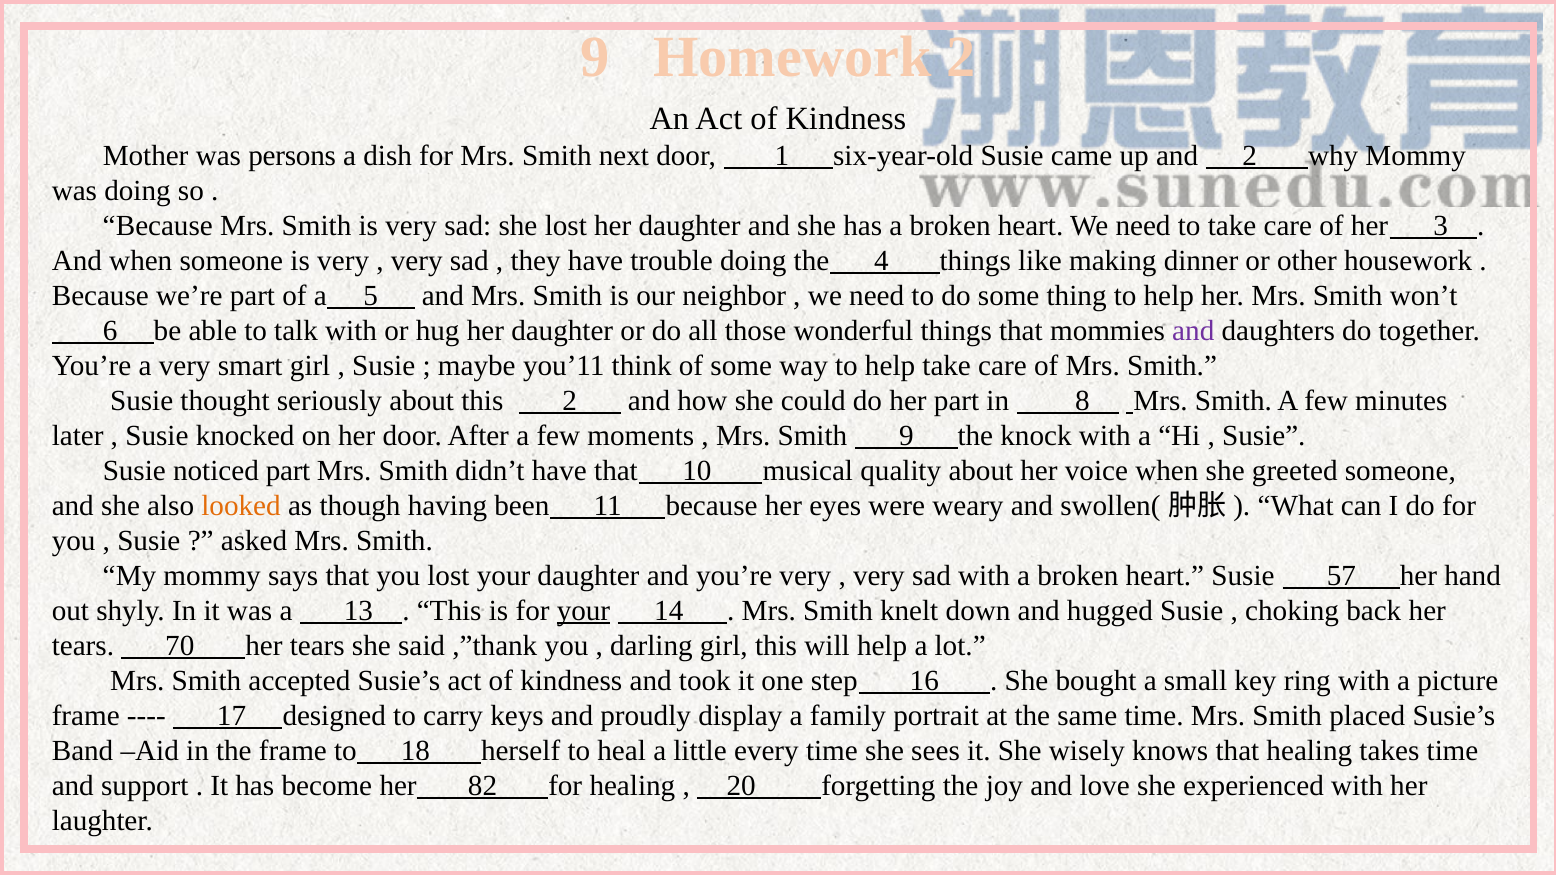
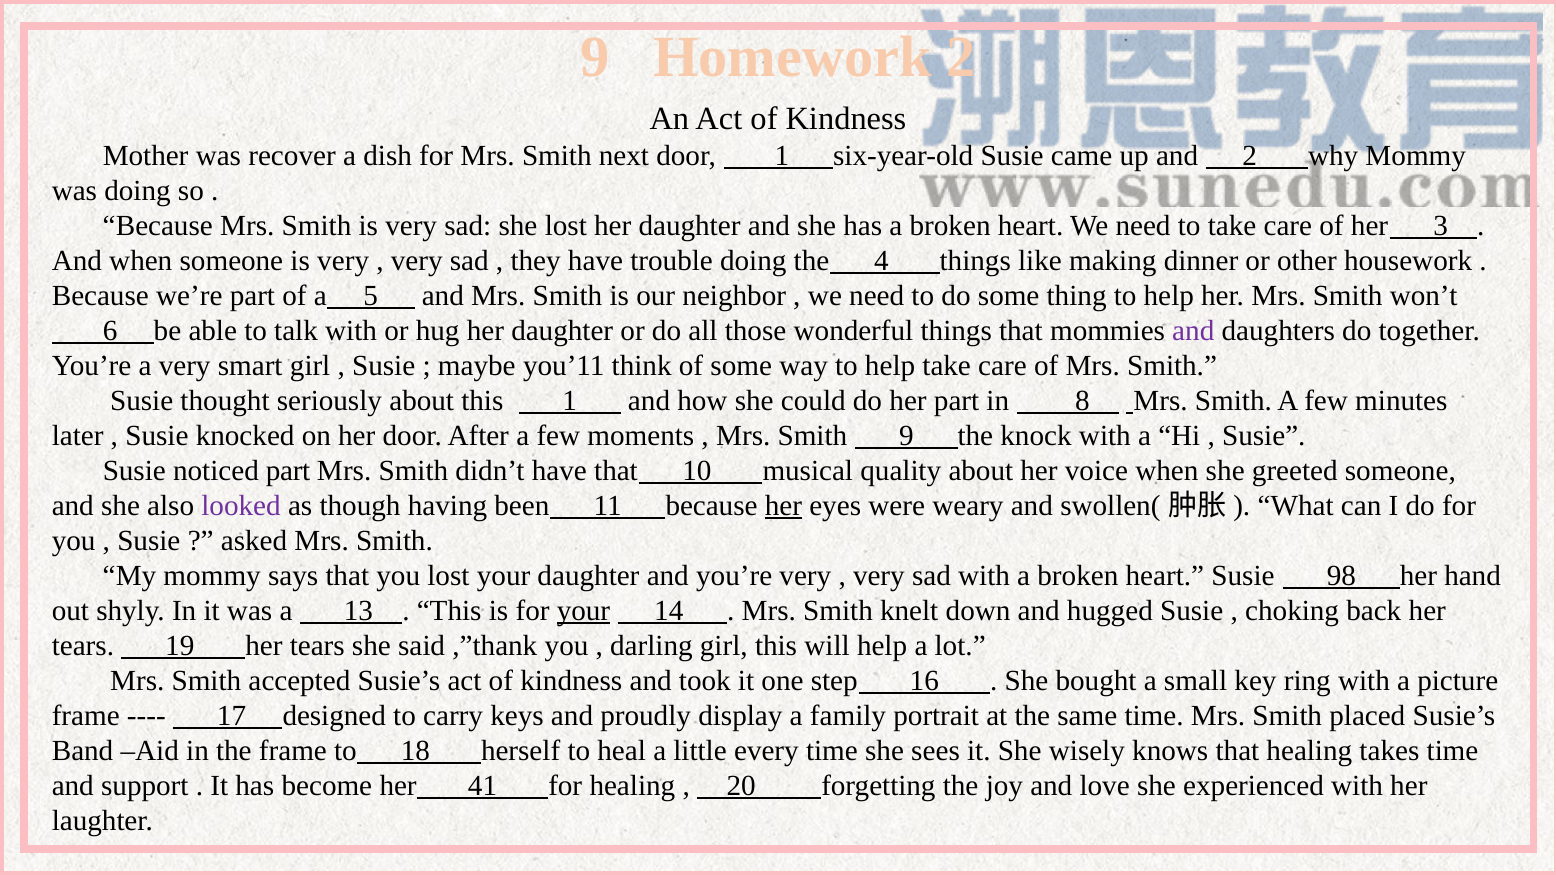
persons: persons -> recover (292, 155)
this 2: 2 -> 1 (570, 401)
looked colour: orange -> purple (241, 506)
her underline: none -> present (784, 506)
57: 57 -> 98 (1341, 576)
70: 70 -> 19 (180, 646)
82: 82 -> 41 (483, 786)
